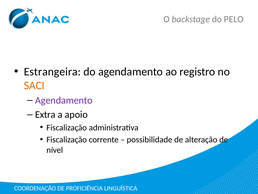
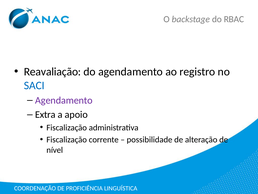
PELO: PELO -> RBAC (234, 19)
Estrangeira: Estrangeira -> Reavaliação (52, 71)
SACI colour: orange -> blue (34, 85)
